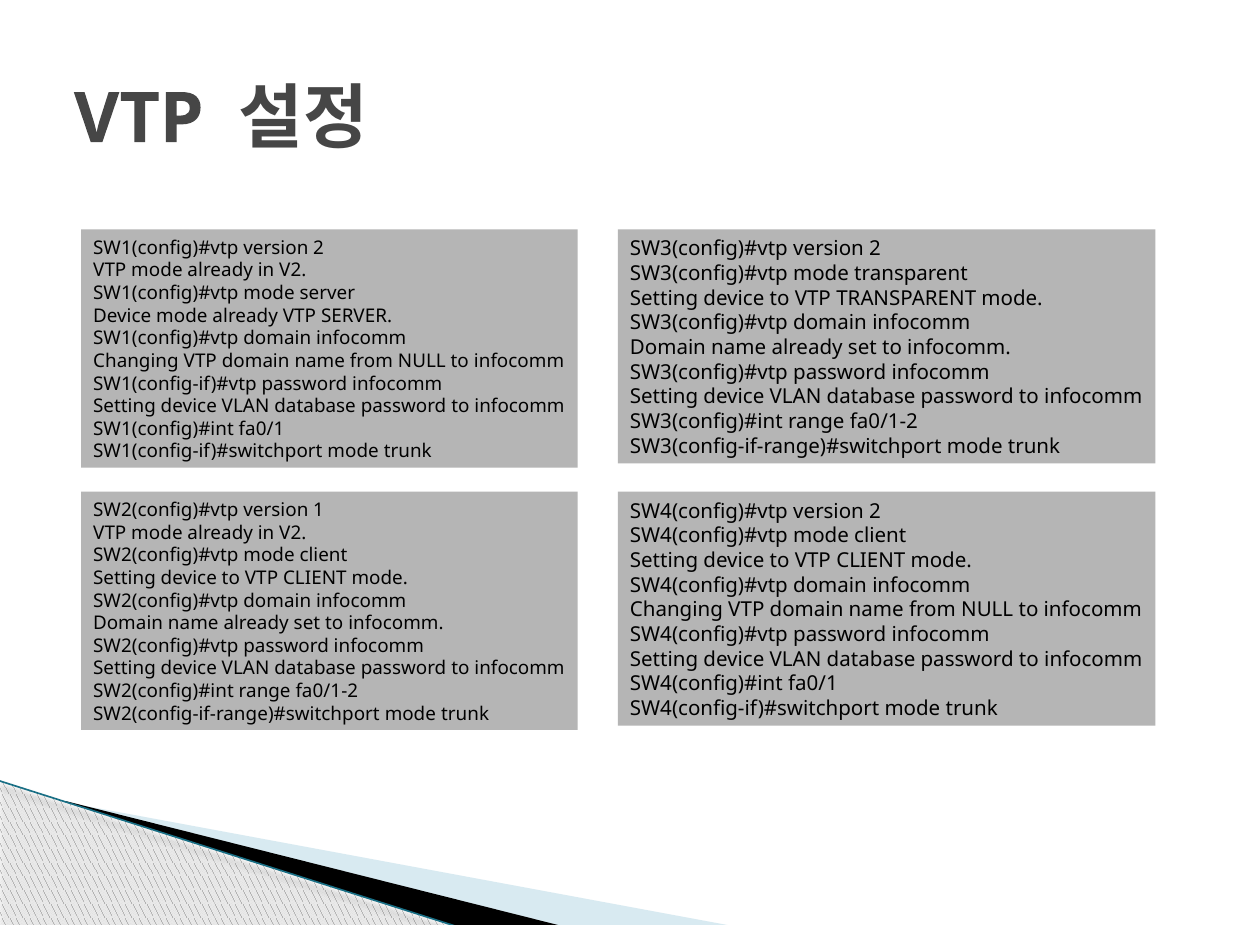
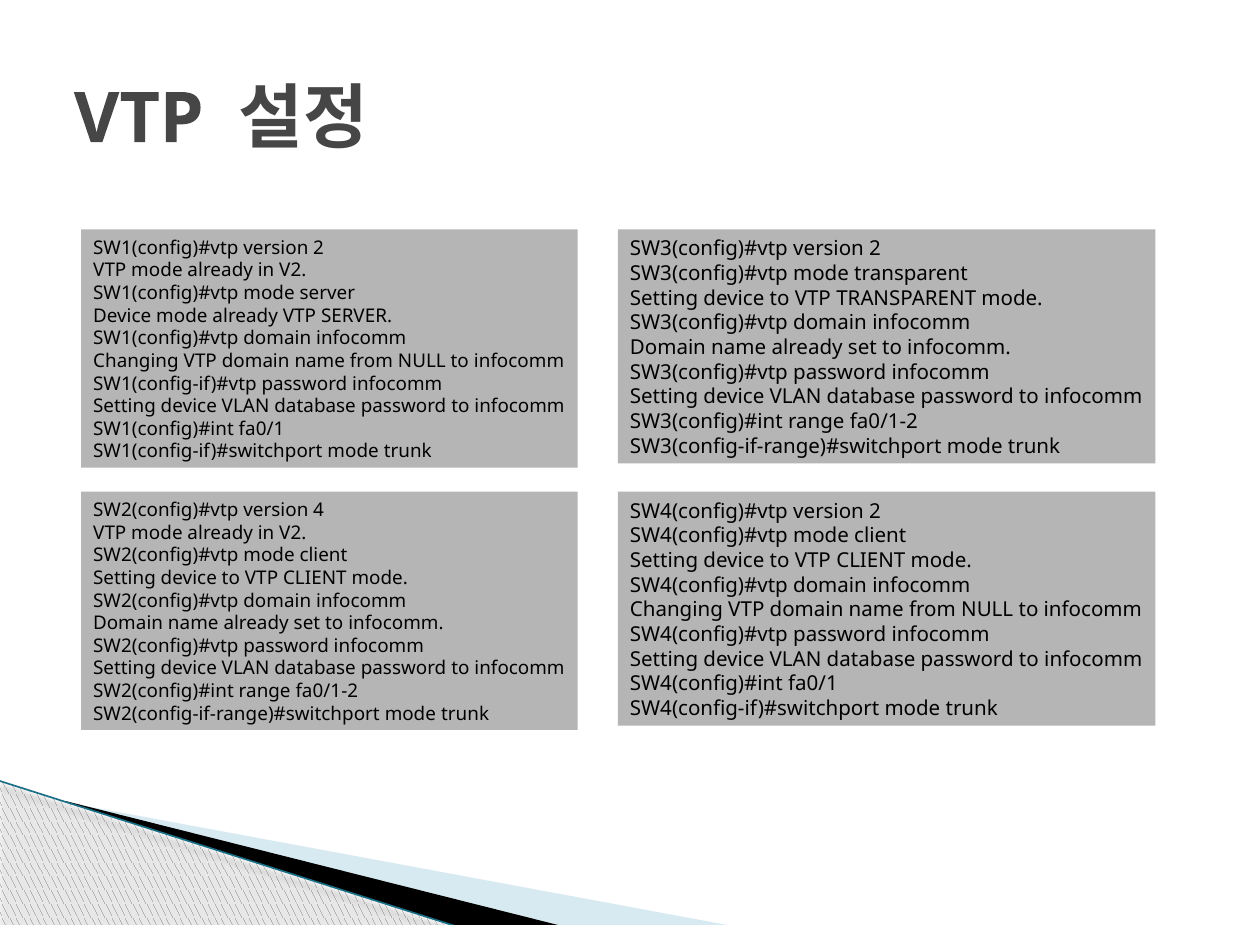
1: 1 -> 4 (319, 510)
